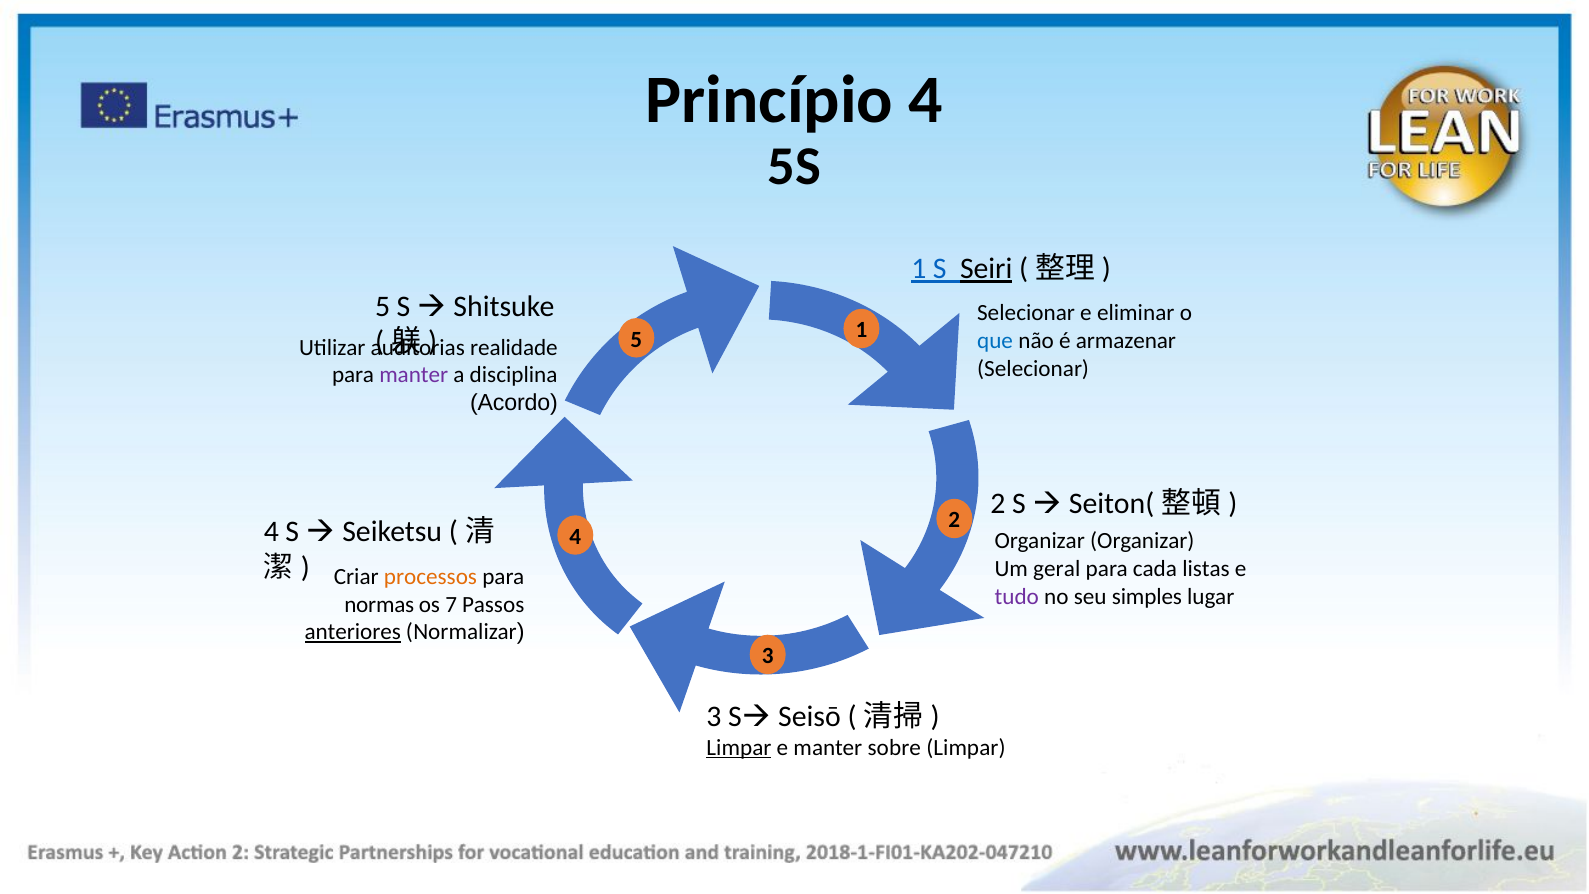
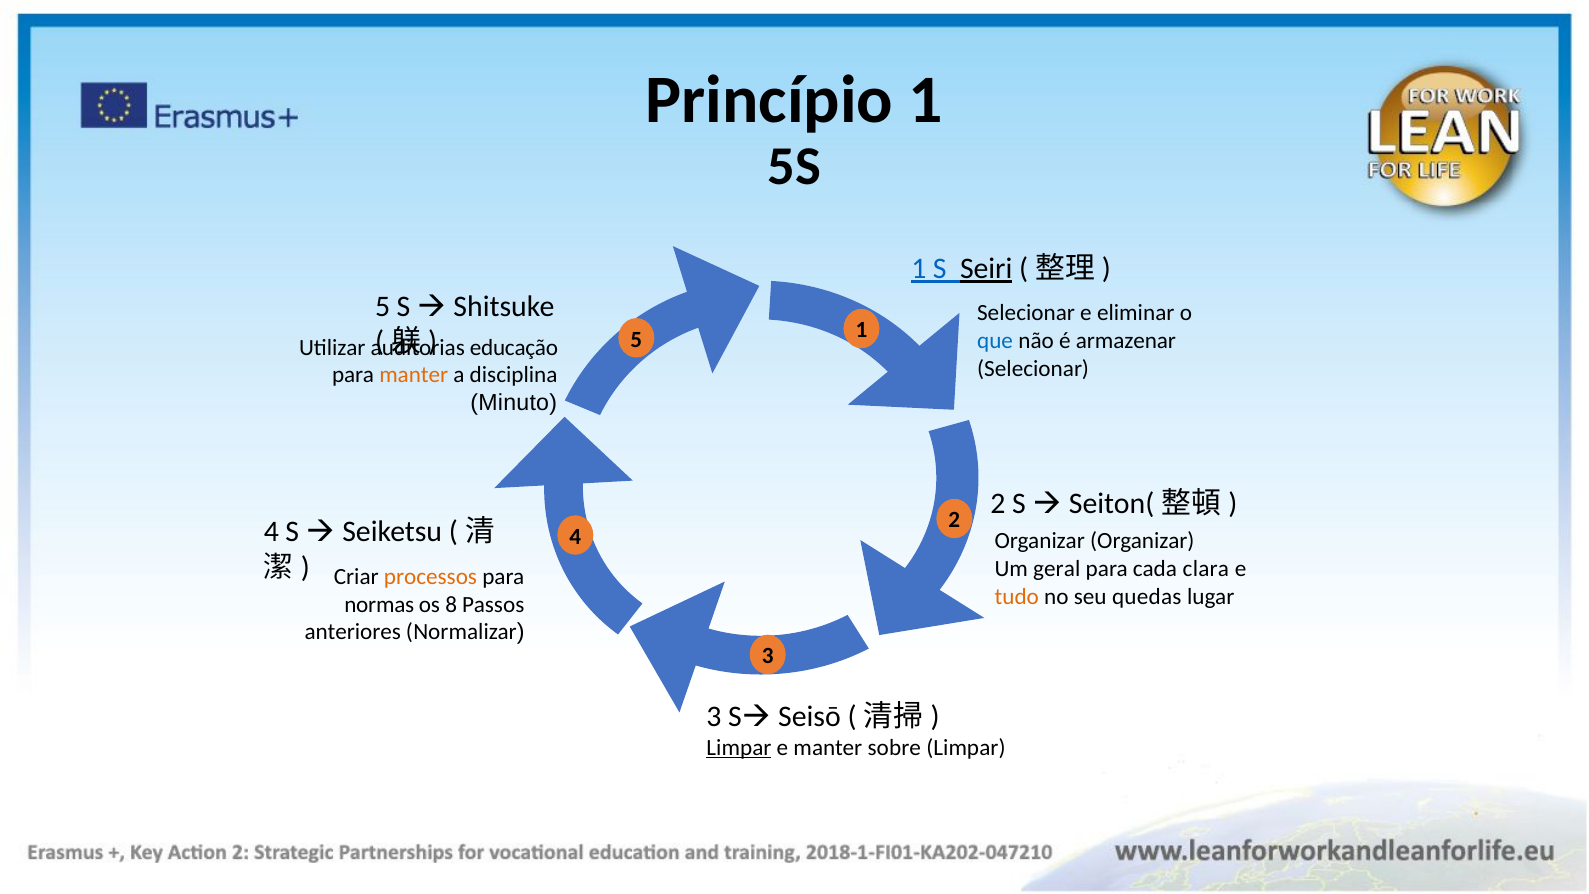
Princípio 4: 4 -> 1 (926, 100)
realidade: realidade -> educação (514, 347)
manter colour: purple -> orange (414, 375)
Acordo: Acordo -> Minuto (514, 403)
listas: listas -> clara (1206, 569)
tudo colour: purple -> orange (1017, 597)
simples: simples -> quedas (1147, 597)
7: 7 -> 8 (451, 604)
anteriores underline: present -> none (353, 632)
